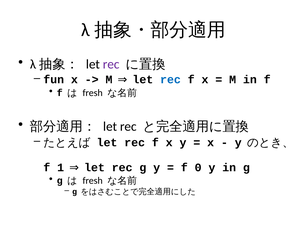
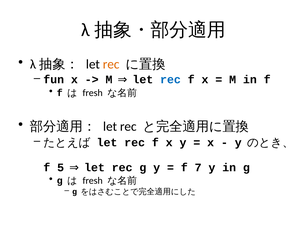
rec colour: purple -> orange (111, 64)
1: 1 -> 5 (61, 167)
0: 0 -> 7 (198, 167)
